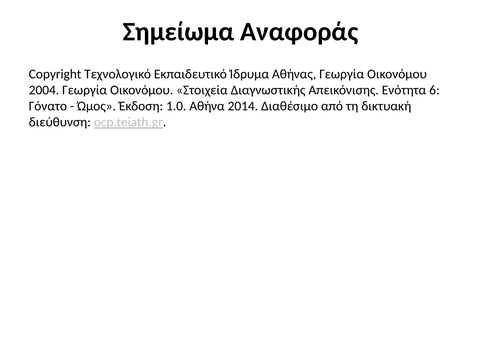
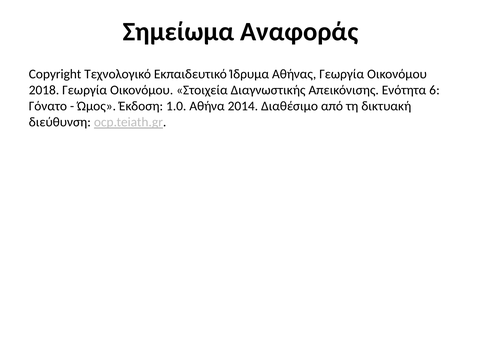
2004: 2004 -> 2018 (44, 90)
